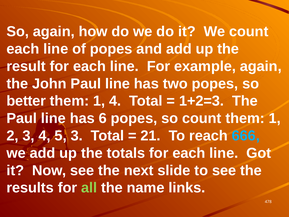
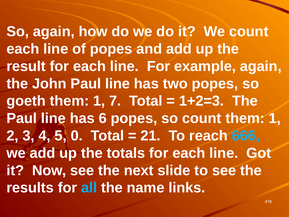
better: better -> goeth (26, 101)
1 4: 4 -> 7 (115, 101)
5 3: 3 -> 0 (77, 136)
all colour: light green -> light blue (89, 188)
